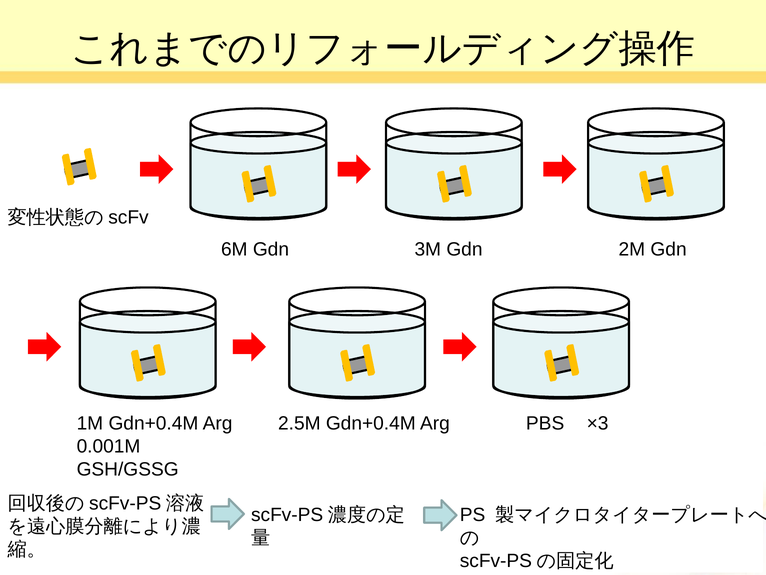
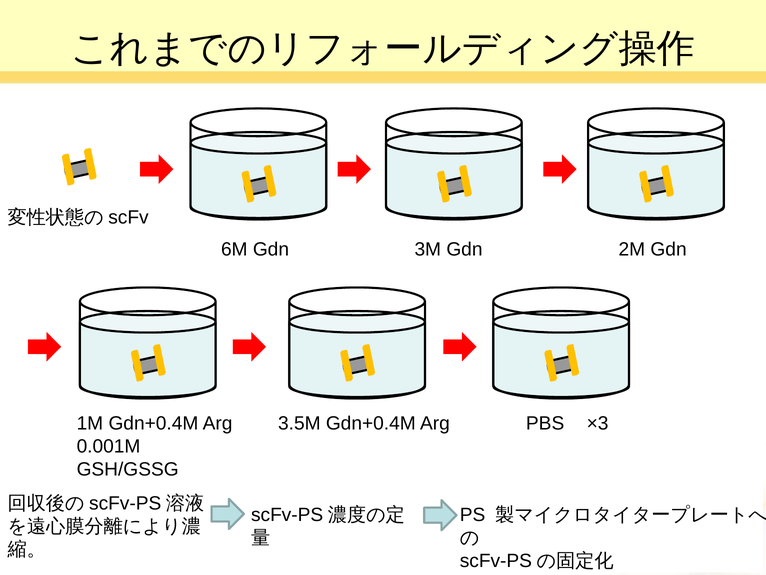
2.5M: 2.5M -> 3.5M (299, 423)
